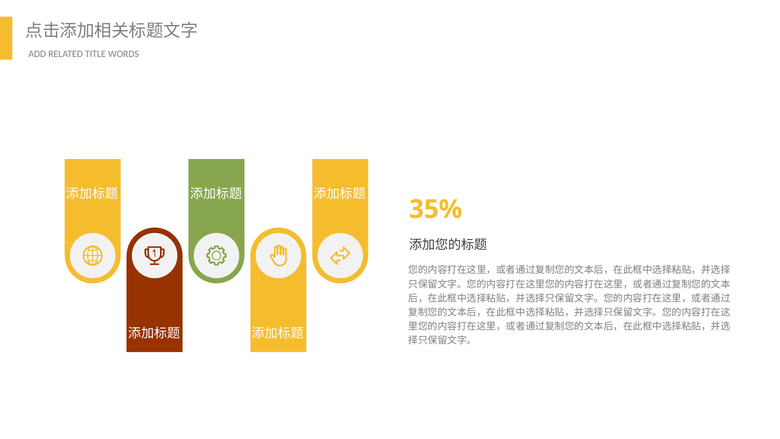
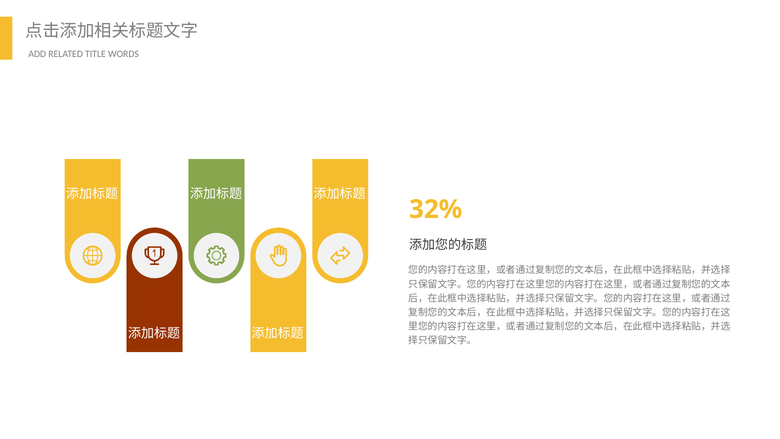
35%: 35% -> 32% (436, 209)
